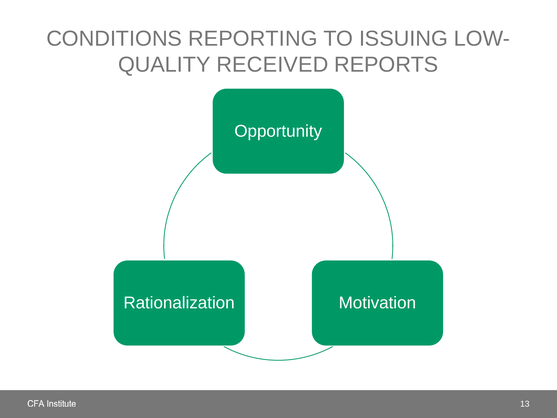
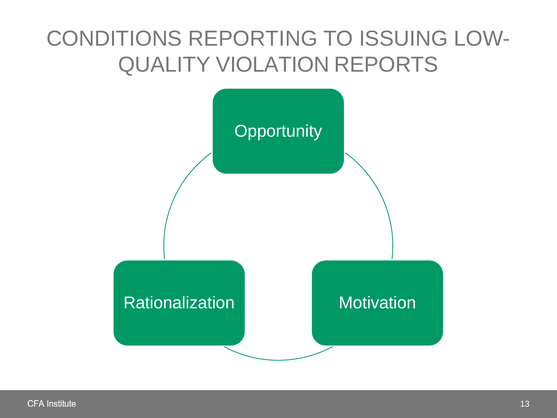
RECEIVED: RECEIVED -> VIOLATION (273, 65)
